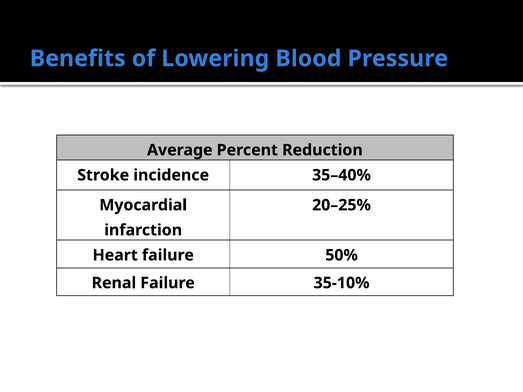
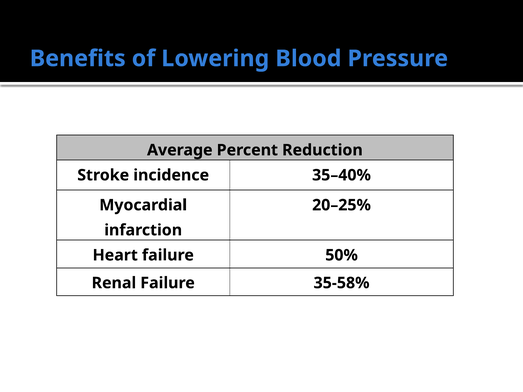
35-10%: 35-10% -> 35-58% (342, 283)
